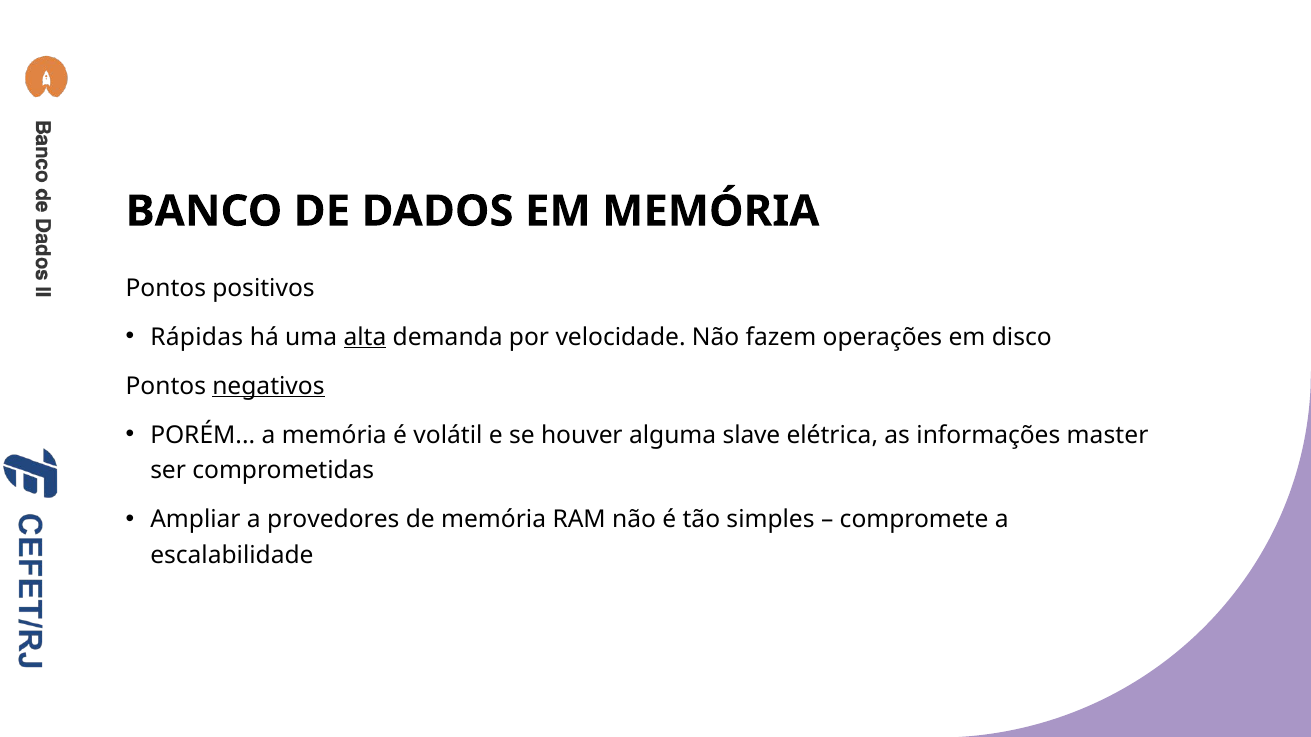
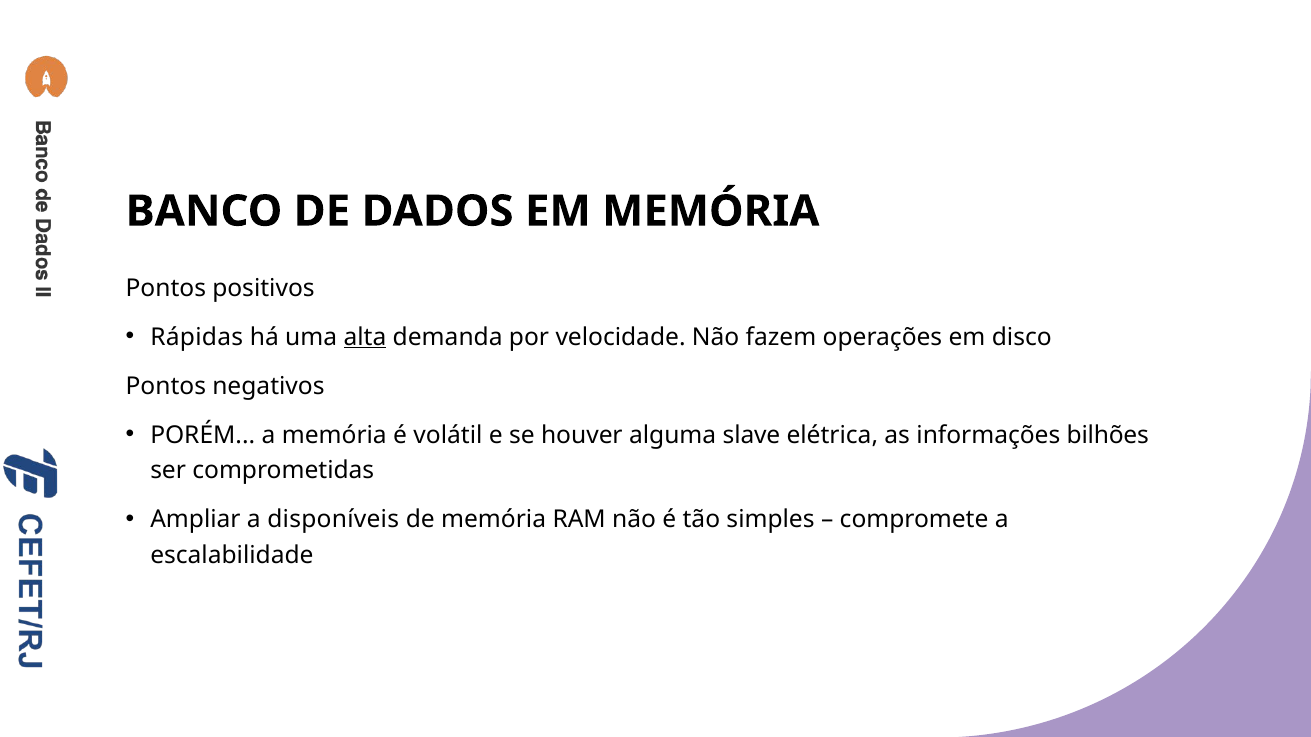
negativos underline: present -> none (268, 386)
master: master -> bilhões (1108, 435)
provedores: provedores -> disponíveis (333, 520)
